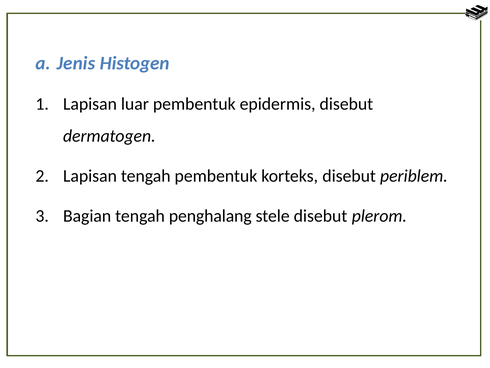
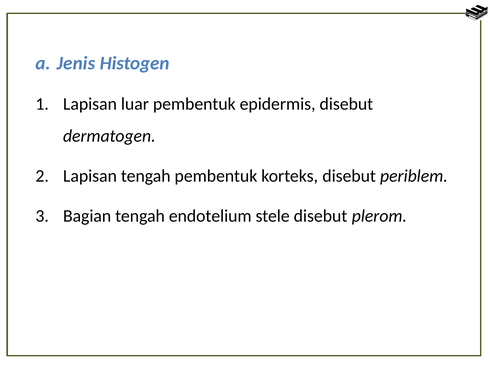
penghalang: penghalang -> endotelium (210, 216)
